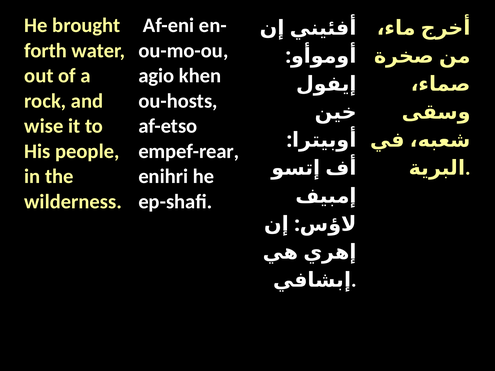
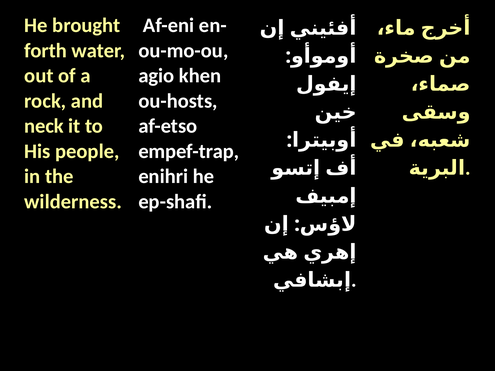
wise: wise -> neck (44, 126)
empef-rear: empef-rear -> empef-trap (189, 151)
